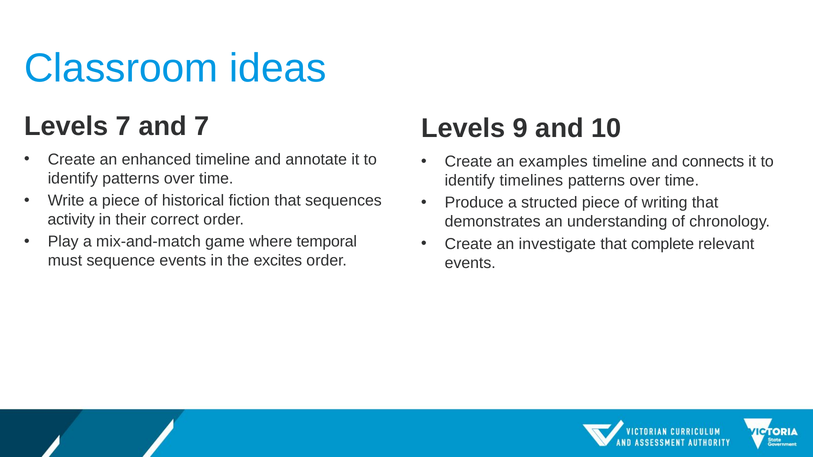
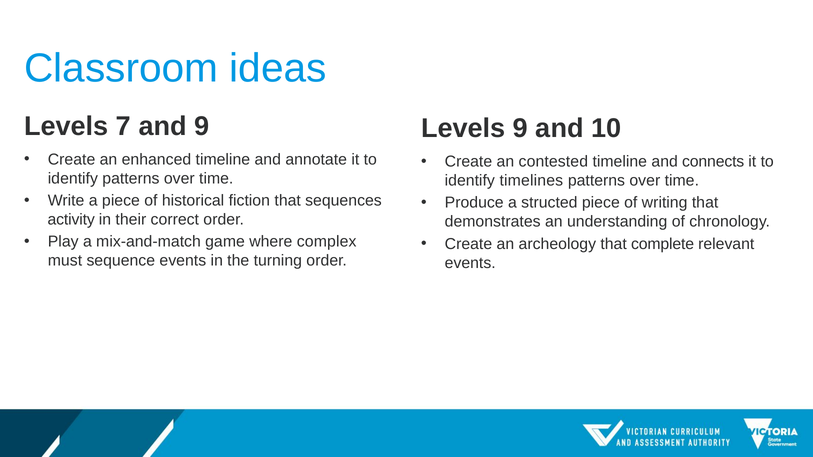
and 7: 7 -> 9 (202, 127)
examples: examples -> contested (553, 162)
temporal: temporal -> complex (327, 242)
investigate: investigate -> archeology (557, 244)
excites: excites -> turning (278, 261)
